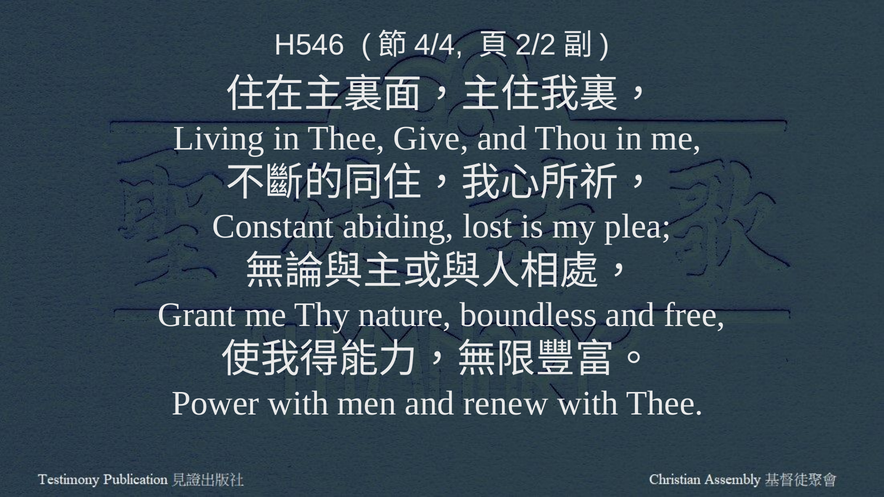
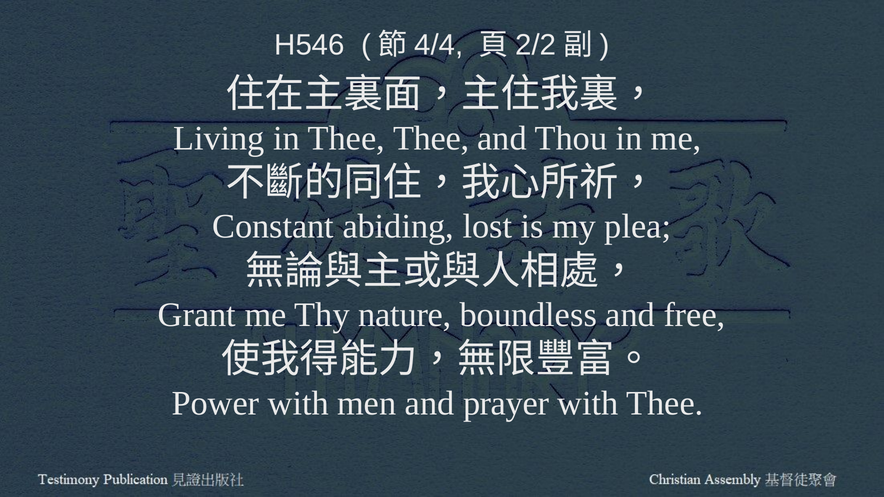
Thee Give: Give -> Thee (431, 138)
renew: renew -> prayer (506, 404)
